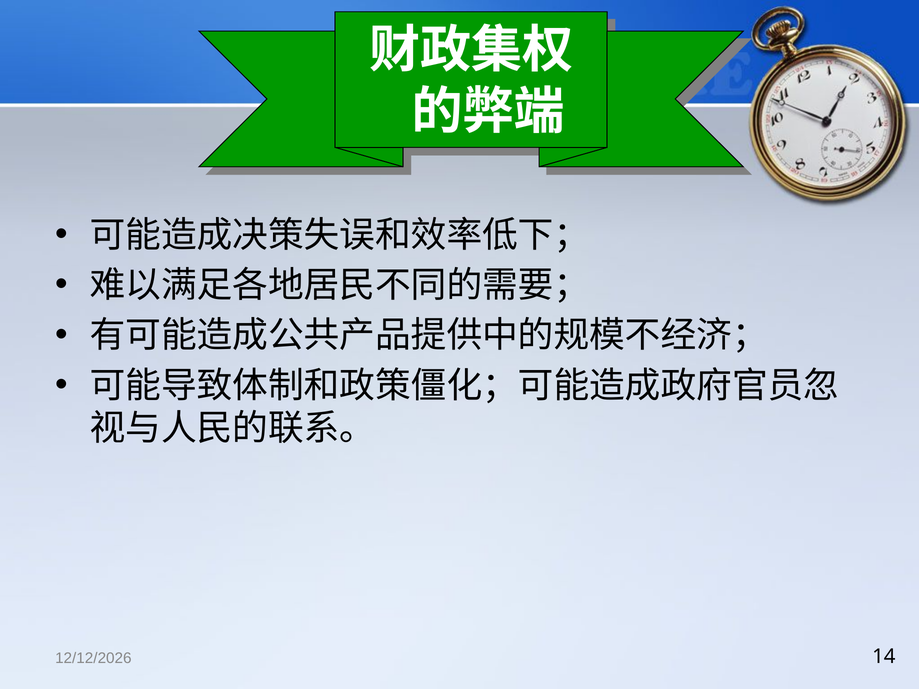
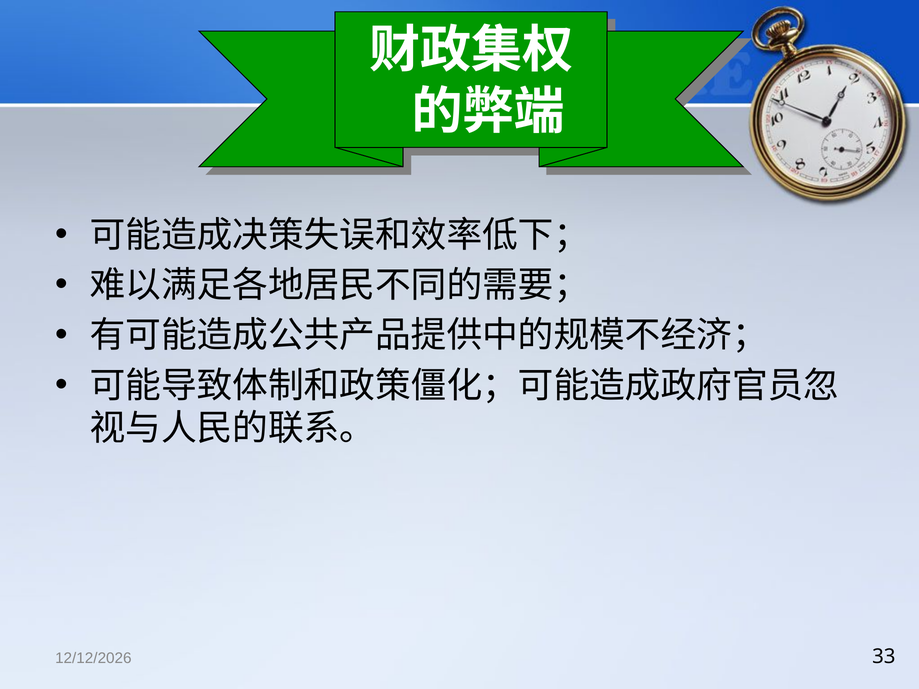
14: 14 -> 33 (884, 657)
